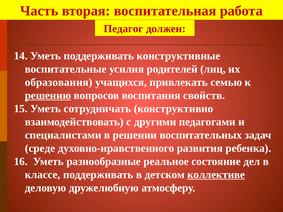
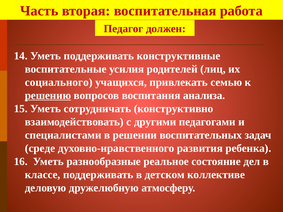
образования: образования -> социального (59, 82)
свойств: свойств -> анализа (204, 96)
коллективе underline: present -> none (216, 175)
